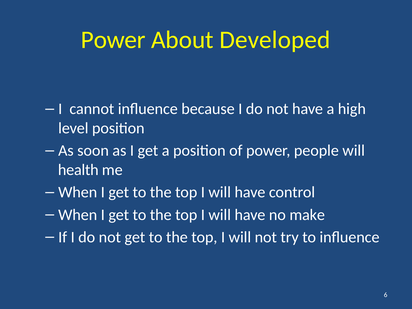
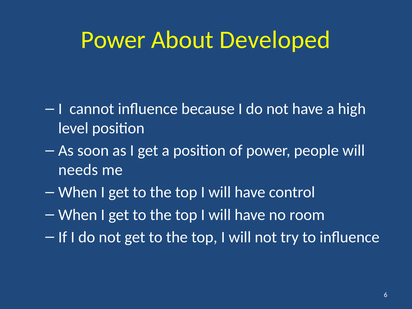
health: health -> needs (78, 170)
make: make -> room (307, 215)
